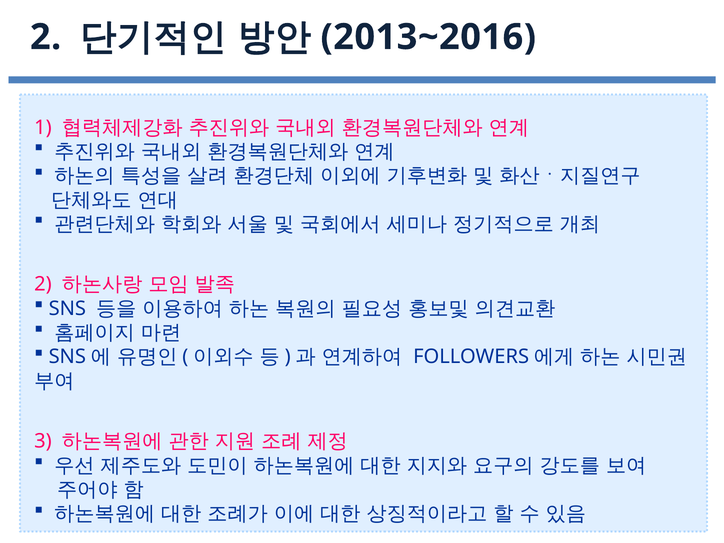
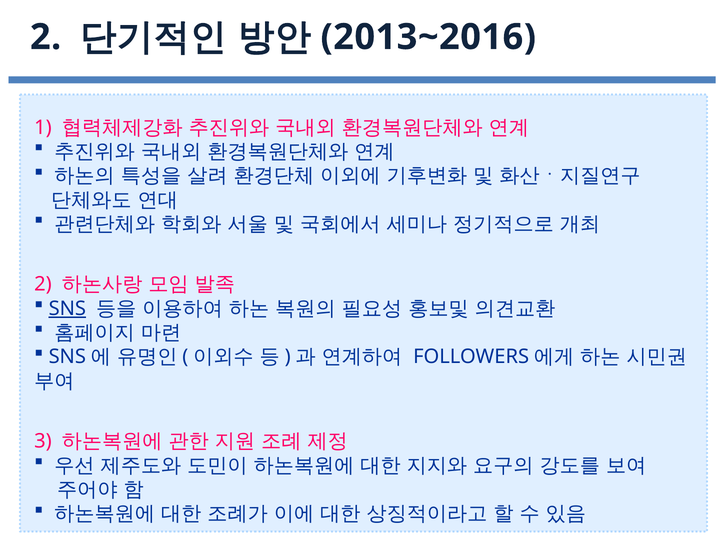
SNS underline: none -> present (67, 308)
